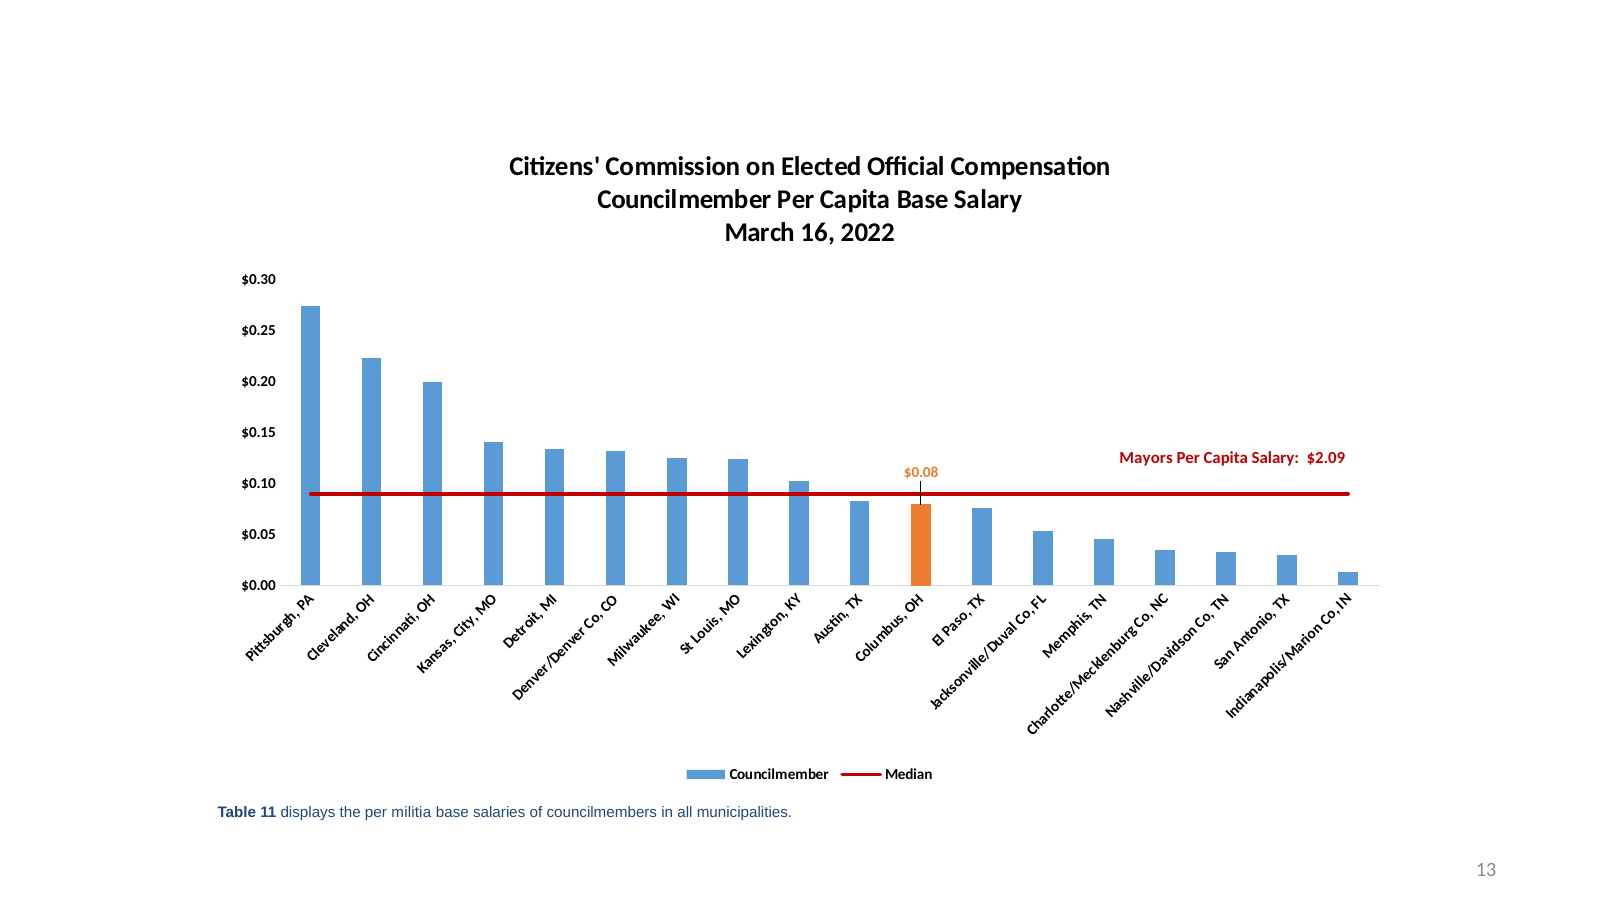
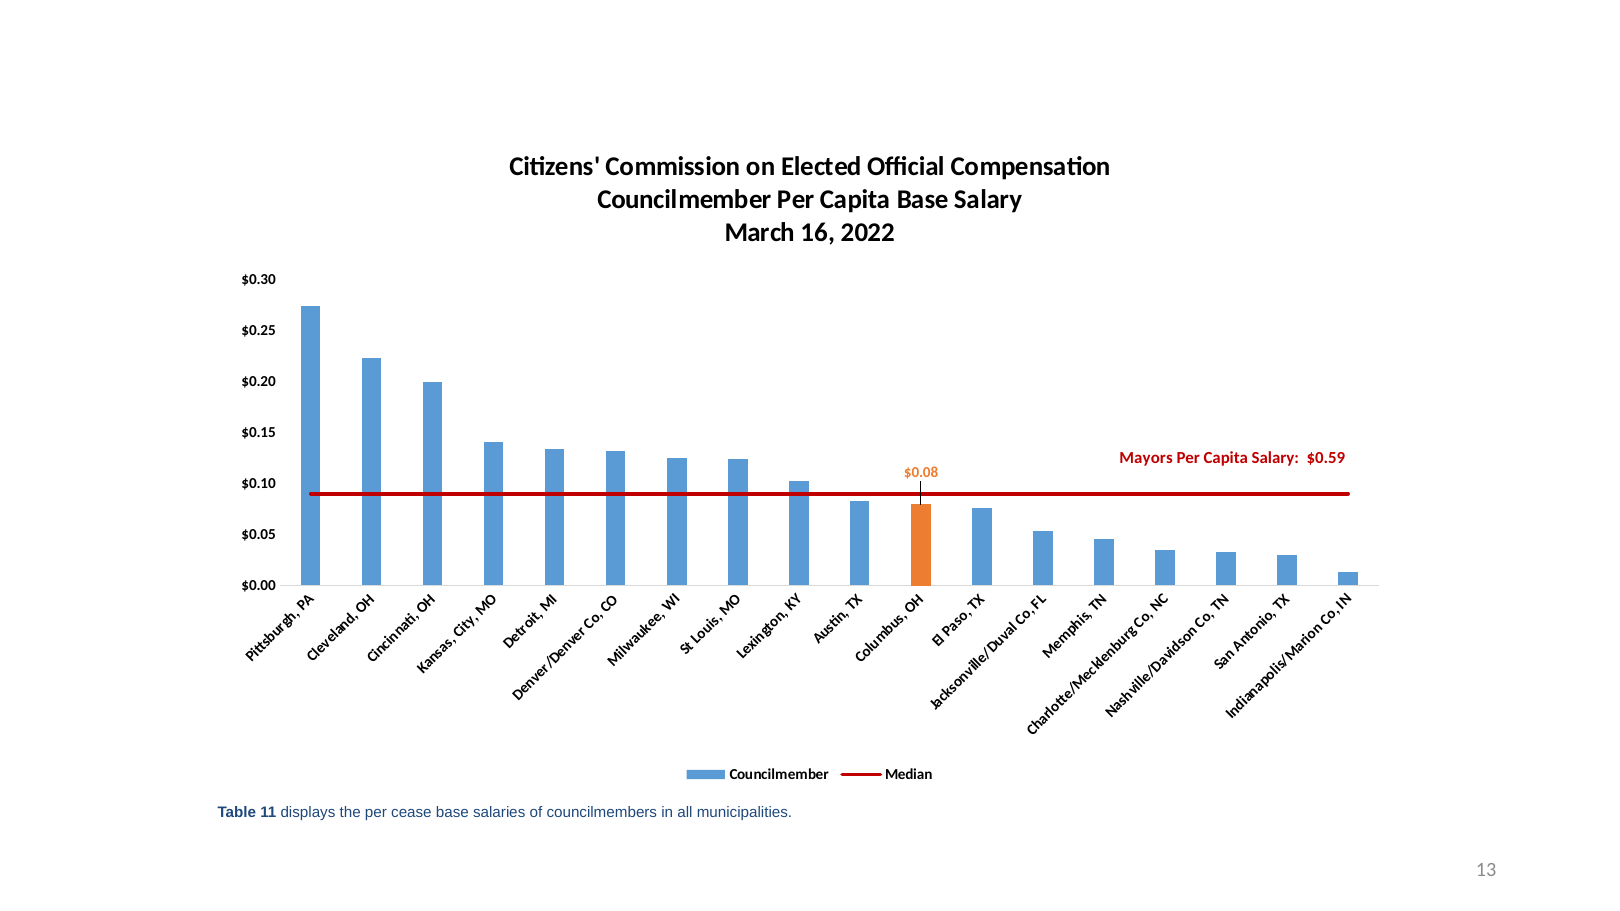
$2.09: $2.09 -> $0.59 (1326, 458)
militia: militia -> cease (411, 813)
